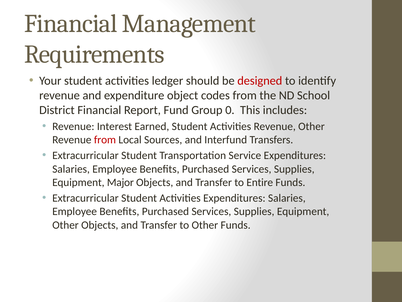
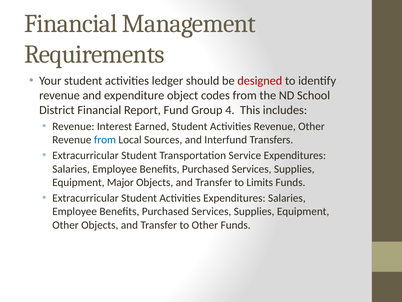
0: 0 -> 4 (230, 110)
from colour: red -> blue (105, 140)
Entire: Entire -> Limits (260, 182)
